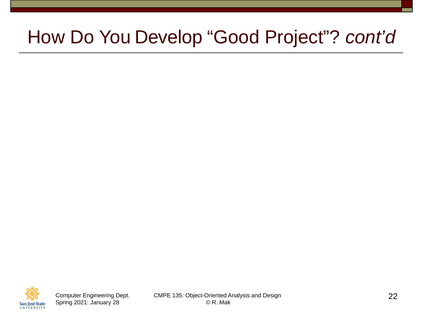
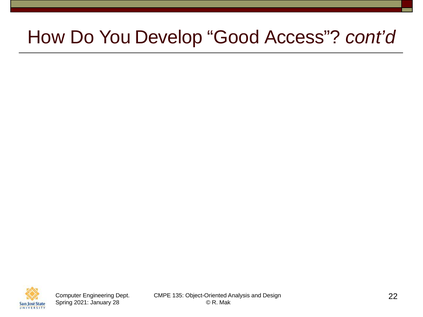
Project: Project -> Access (302, 37)
